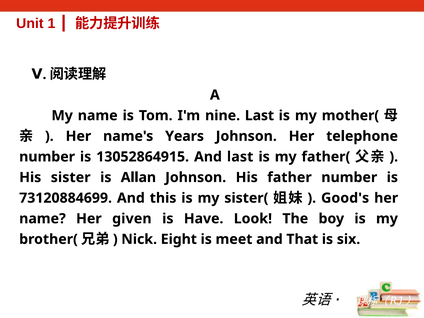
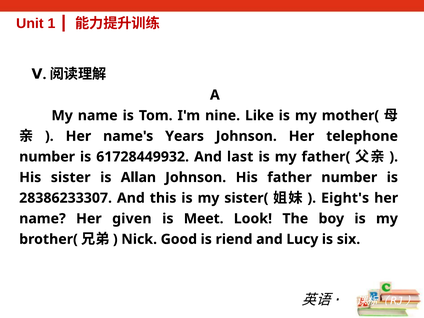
nine Last: Last -> Like (259, 116)
13052864915: 13052864915 -> 61728449932 (143, 157)
73120884699: 73120884699 -> 28386233307 (66, 198)
Good's: Good's -> Eight's (345, 198)
Have: Have -> Meet (204, 219)
Eight: Eight -> Good (179, 239)
meet: meet -> riend (234, 239)
That: That -> Lucy (302, 239)
